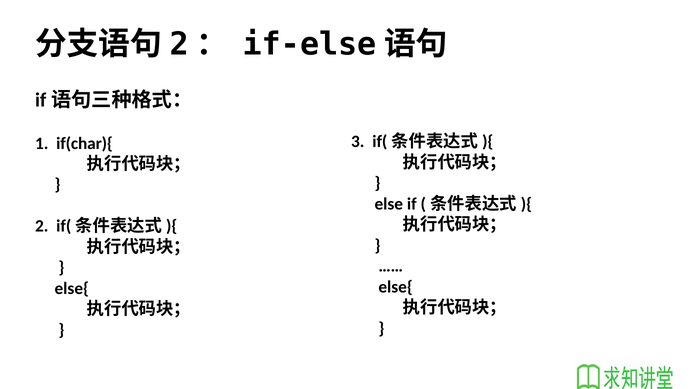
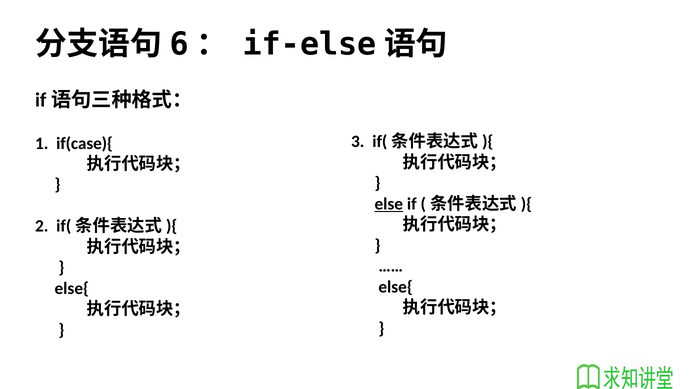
2: 2 -> 6 (179, 44)
if(char){: if(char){ -> if(case){ (85, 143)
else underline: none -> present (389, 204)
